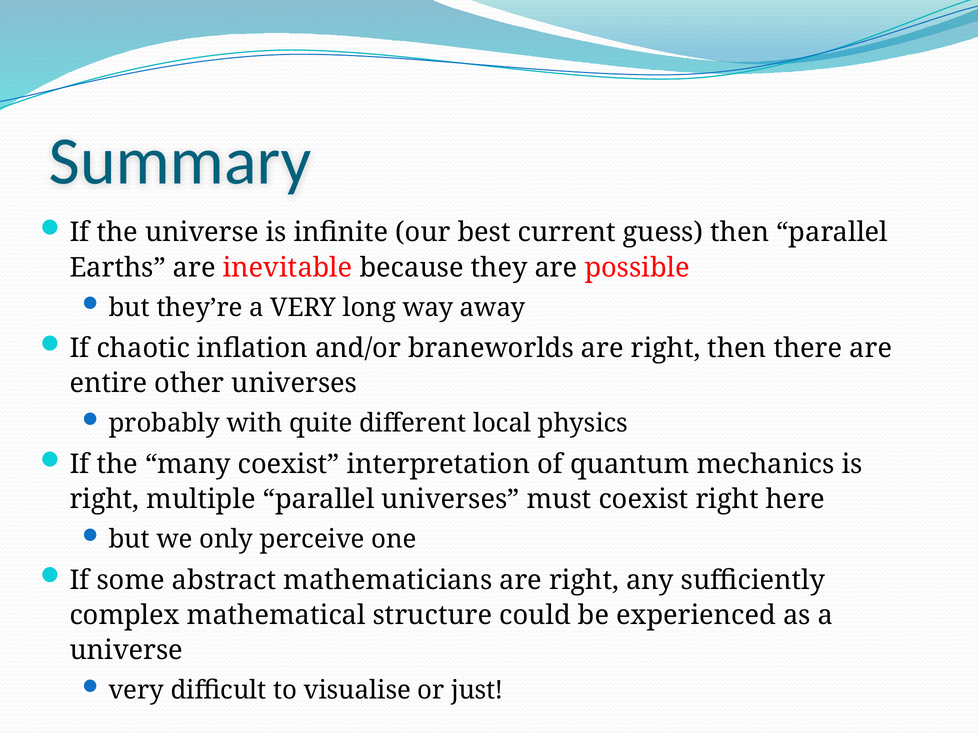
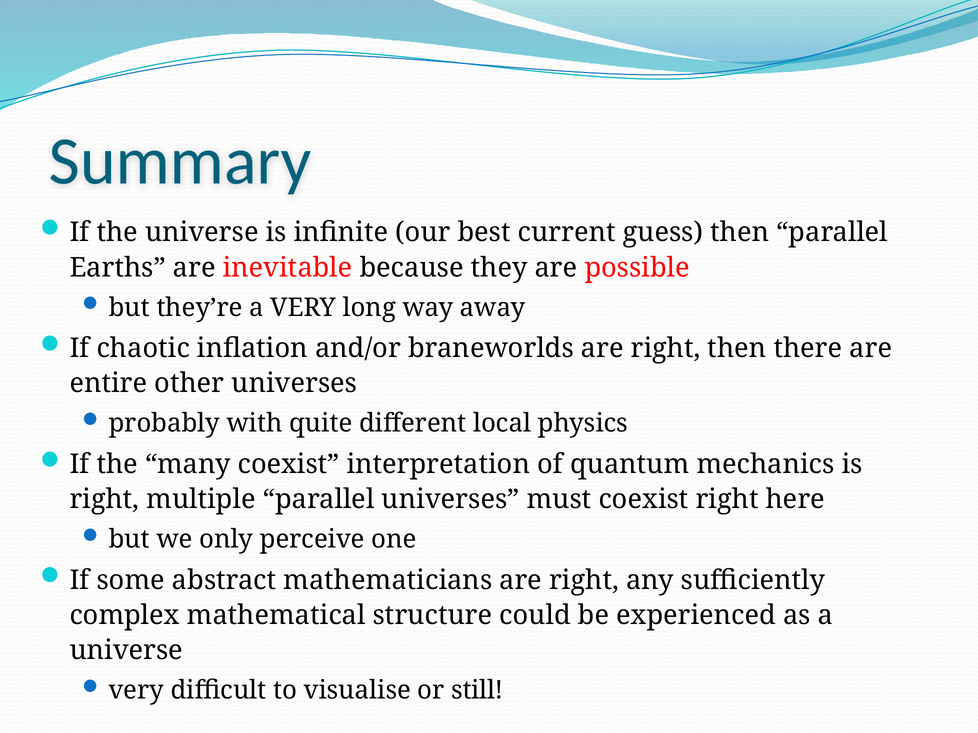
just: just -> still (477, 691)
